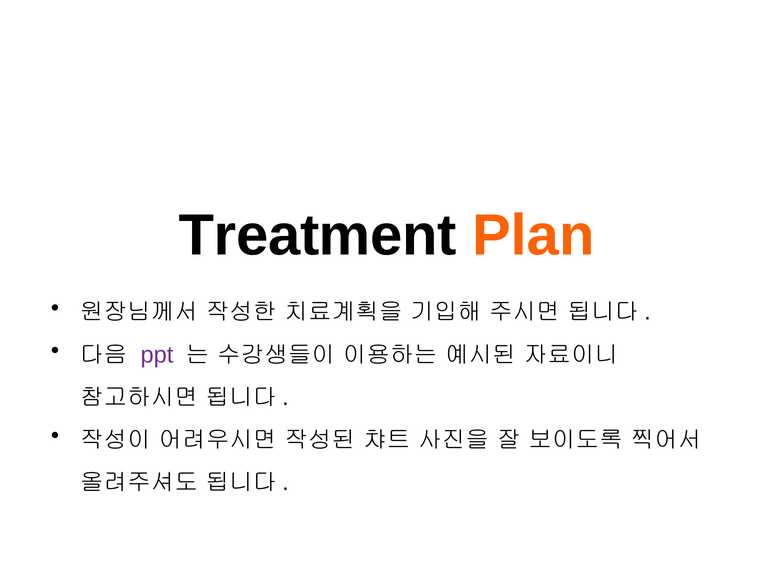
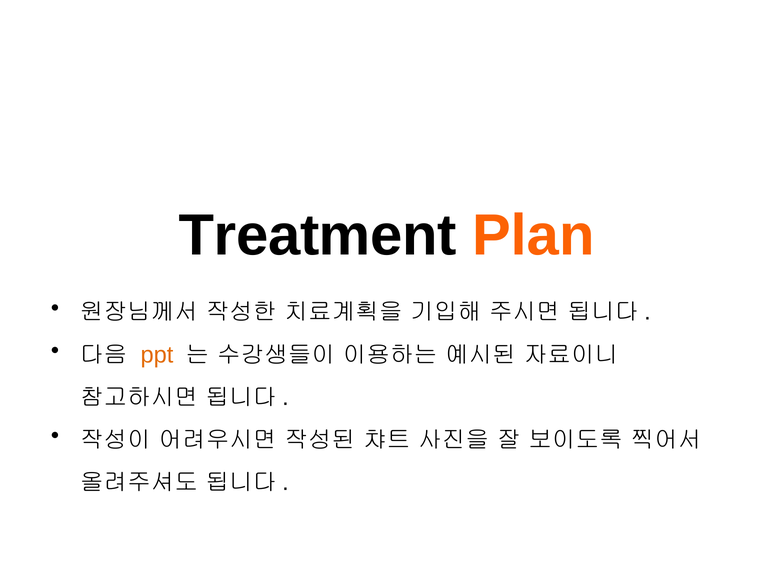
ppt colour: purple -> orange (157, 354)
